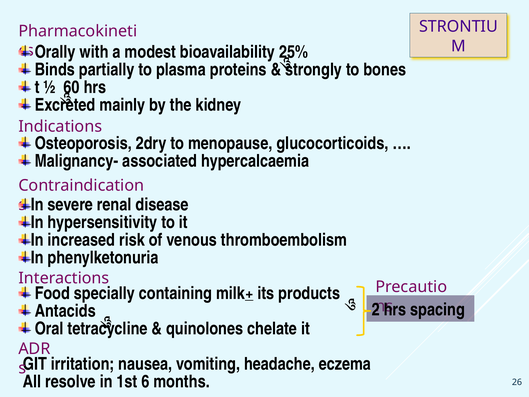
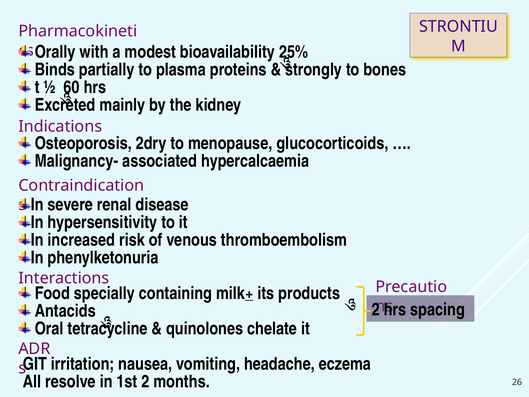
1st 6: 6 -> 2 (145, 381)
